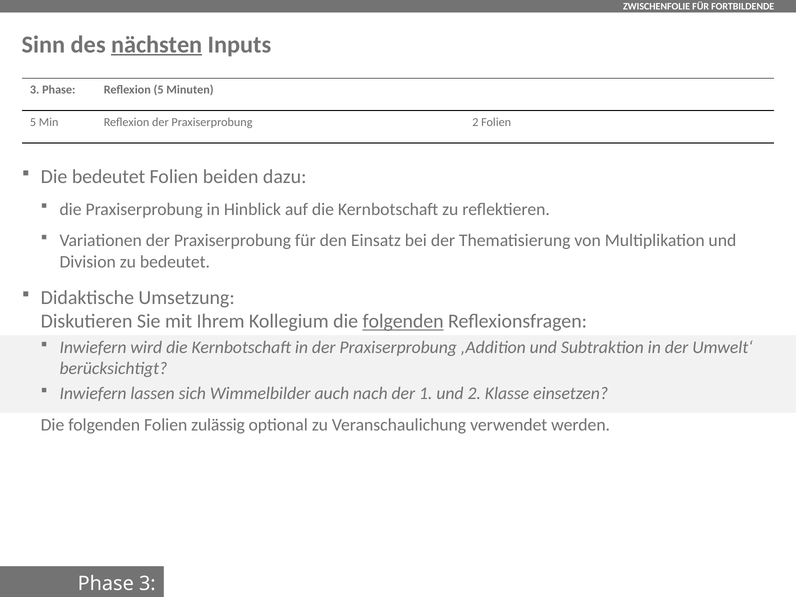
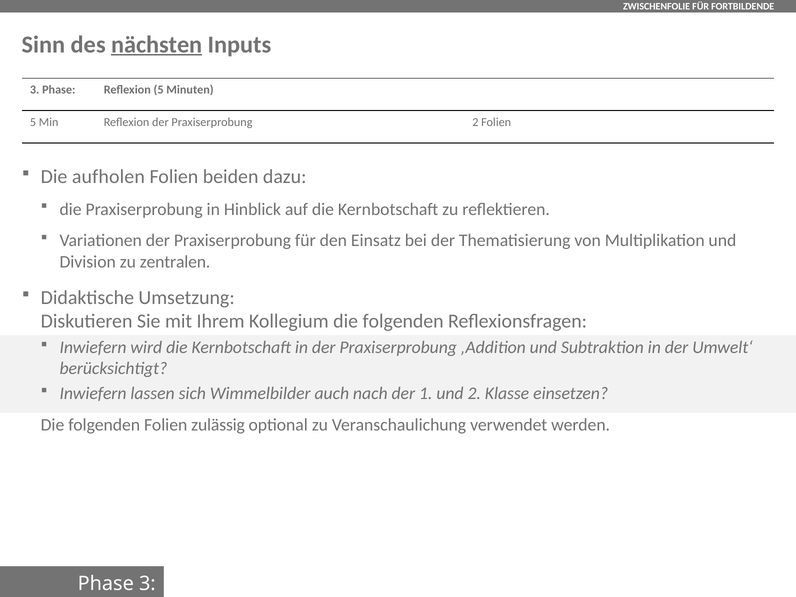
Die bedeutet: bedeutet -> aufholen (108, 177)
zu bedeutet: bedeutet -> zentralen (175, 262)
folgenden underline: present -> none (403, 321)
